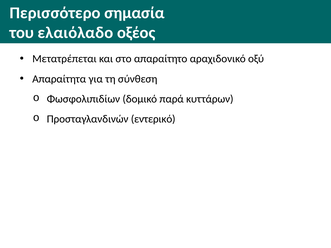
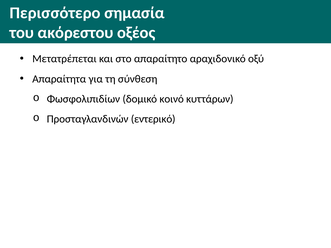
ελαιόλαδο: ελαιόλαδο -> ακόρεστου (76, 33)
παρά: παρά -> κοινό (172, 99)
